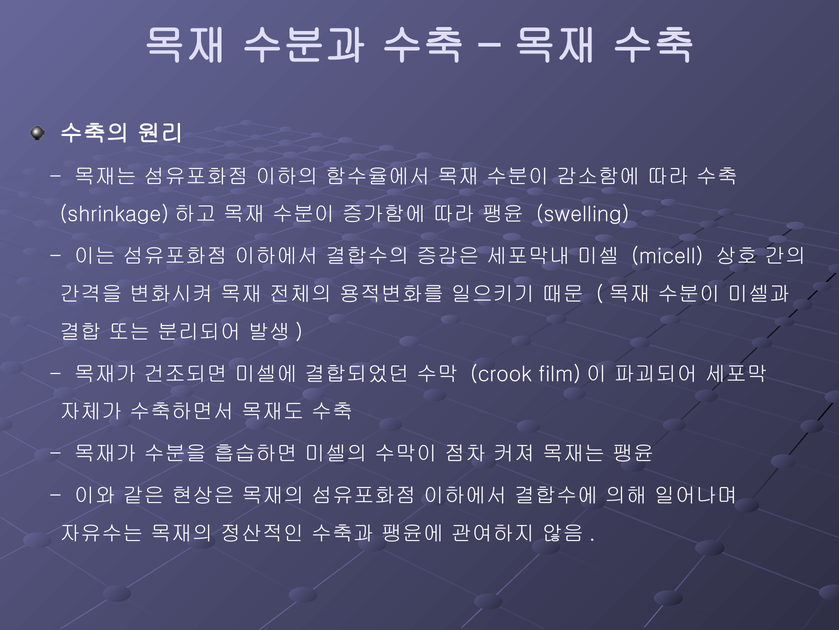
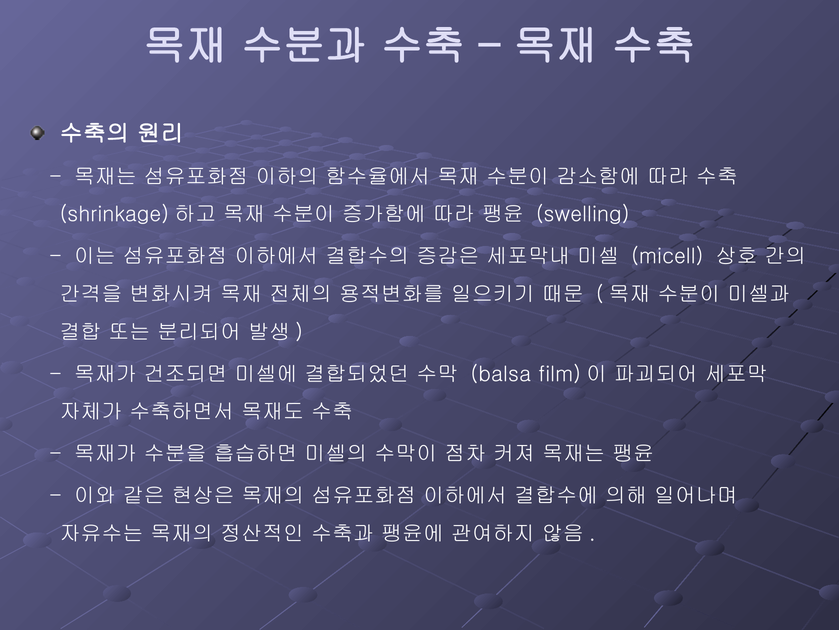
crook: crook -> balsa (501, 374)
